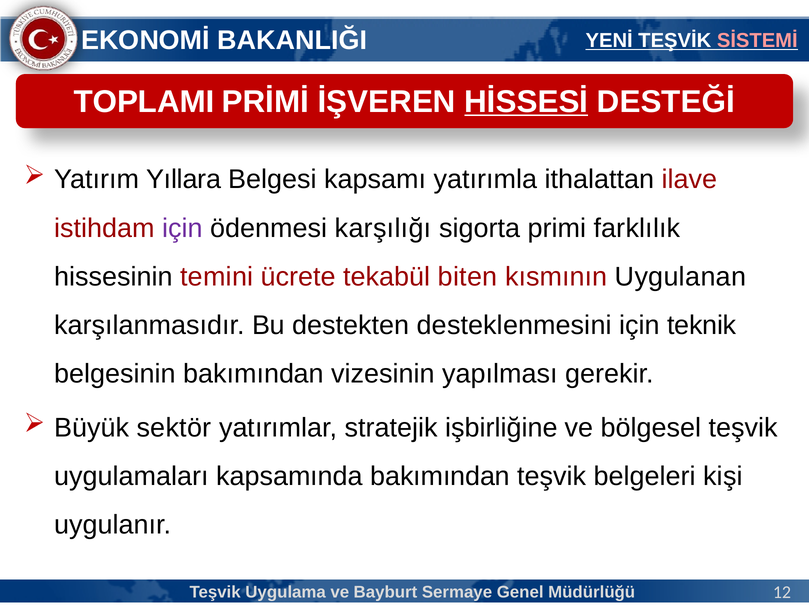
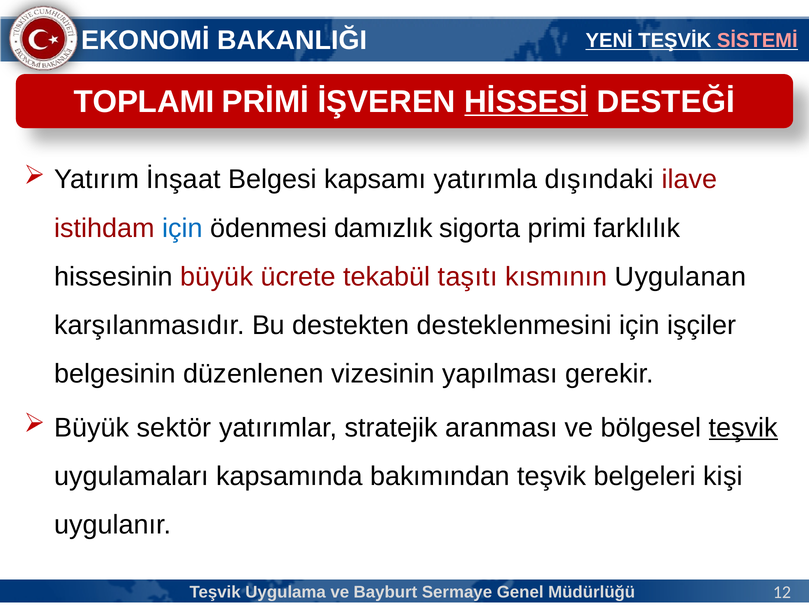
Yıllara: Yıllara -> İnşaat (183, 179)
ithalattan: ithalattan -> dışındaki (599, 179)
için colour: purple -> blue (182, 228)
karşılığı: karşılığı -> damızlık (383, 228)
hissesinin temini: temini -> büyük (217, 277)
biten: biten -> taşıtı (468, 277)
teknik: teknik -> işçiler (702, 325)
belgesinin bakımından: bakımından -> düzenlenen (254, 374)
işbirliğine: işbirliğine -> aranması (501, 428)
teşvik underline: none -> present (743, 428)
